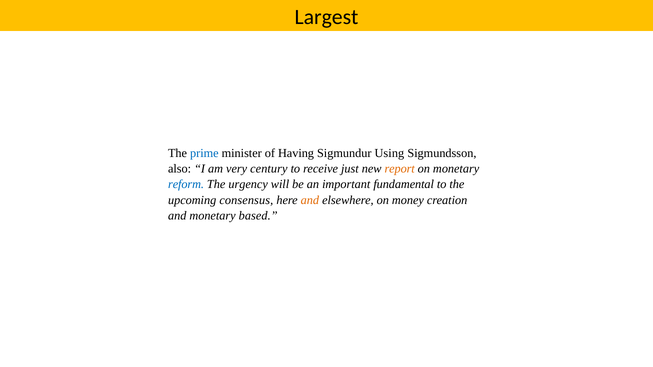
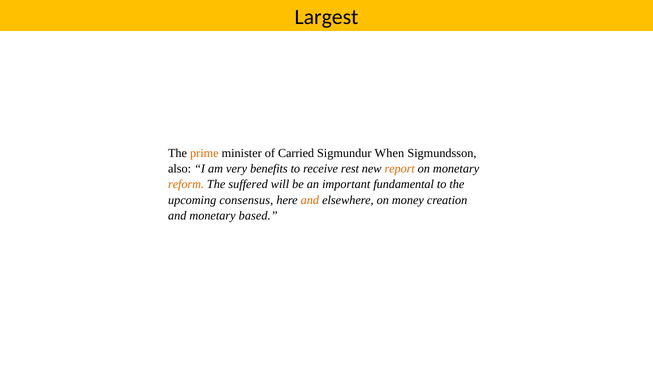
prime colour: blue -> orange (204, 153)
Having: Having -> Carried (296, 153)
Using: Using -> When (389, 153)
century: century -> benefits (269, 169)
just: just -> rest (350, 169)
reform colour: blue -> orange (186, 185)
urgency: urgency -> suffered (248, 185)
